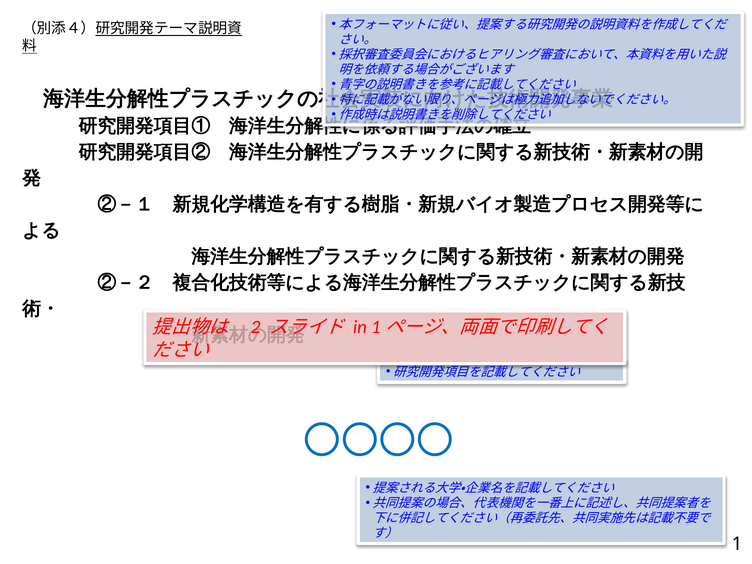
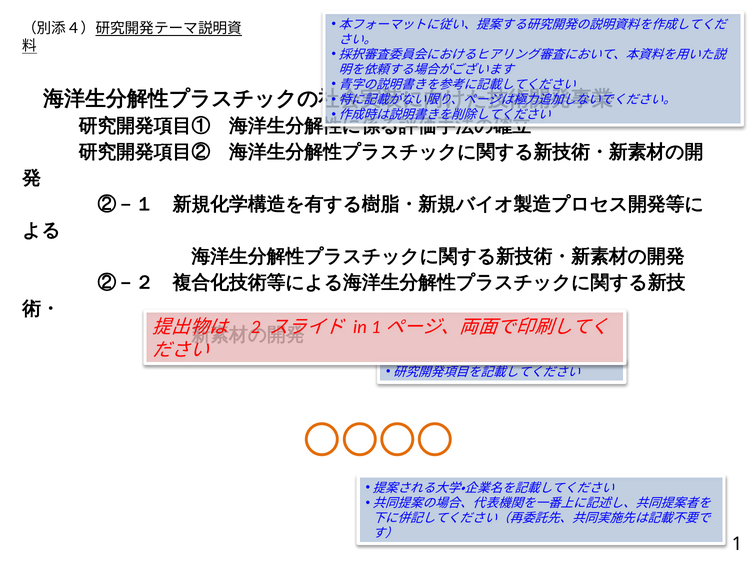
〇〇〇〇 colour: blue -> orange (379, 441)
